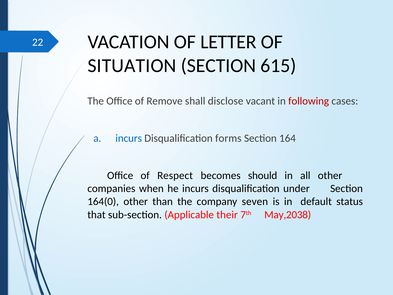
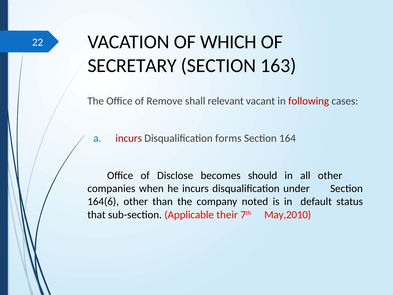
LETTER: LETTER -> WHICH (228, 42)
SITUATION: SITUATION -> SECRETARY (132, 66)
615: 615 -> 163 (278, 66)
disclose: disclose -> relevant (226, 101)
incurs colour: blue -> red (129, 138)
Respect: Respect -> Disclose (175, 175)
164(0: 164(0 -> 164(6 (103, 201)
seven: seven -> noted (255, 201)
May,2038: May,2038 -> May,2010 (288, 215)
